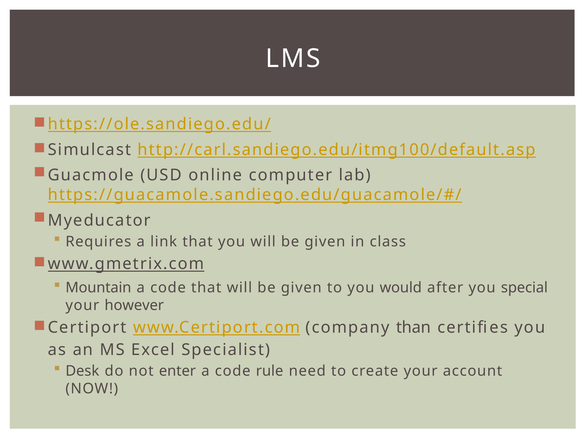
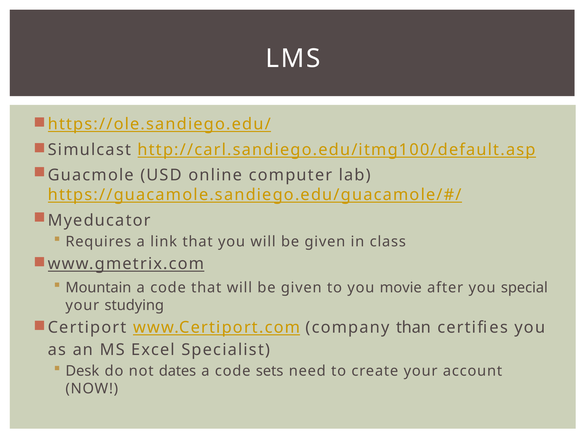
would: would -> movie (401, 287)
however: however -> studying (134, 305)
enter: enter -> dates (178, 371)
rule: rule -> sets (270, 371)
